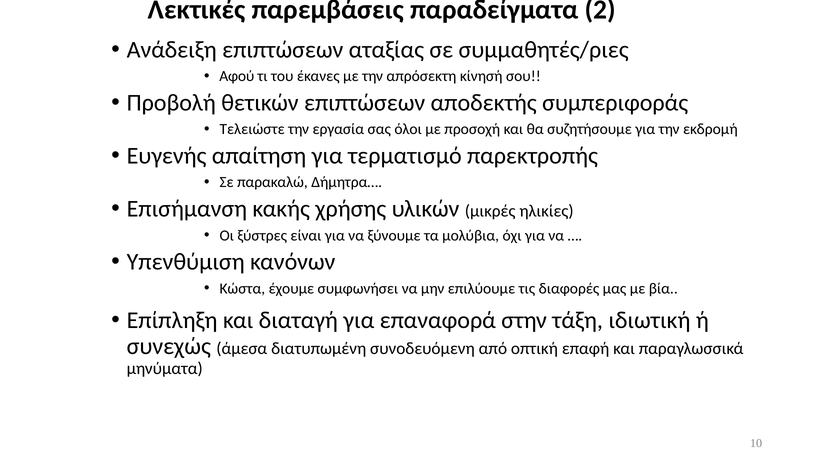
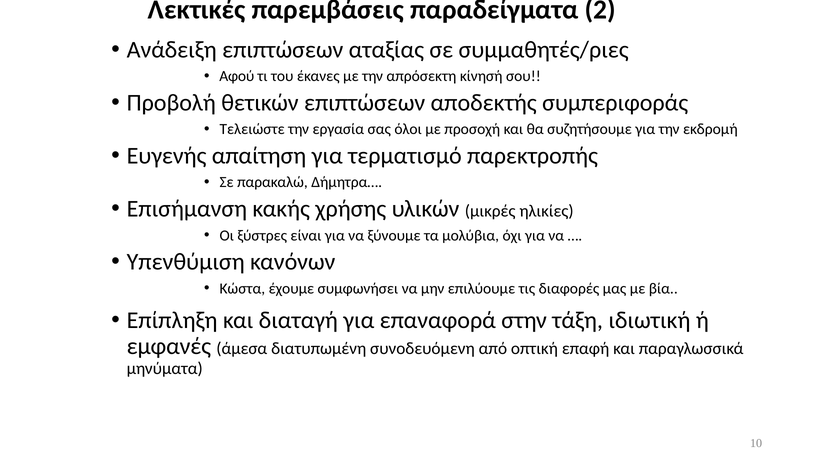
συνεχώς: συνεχώς -> εμφανές (169, 346)
